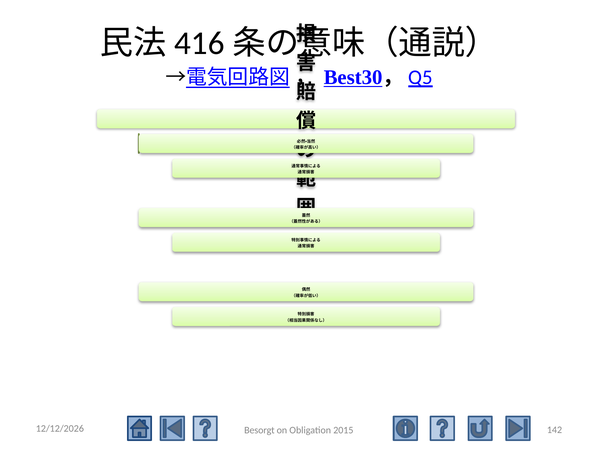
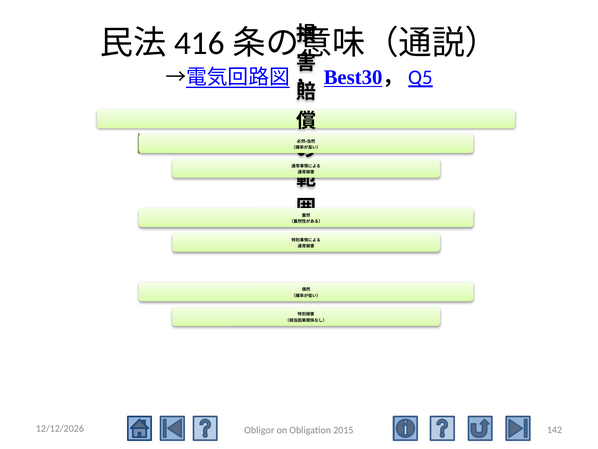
Besorgt: Besorgt -> Obligor (259, 430)
